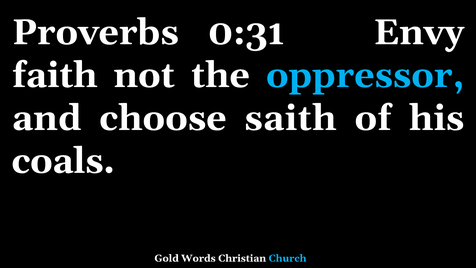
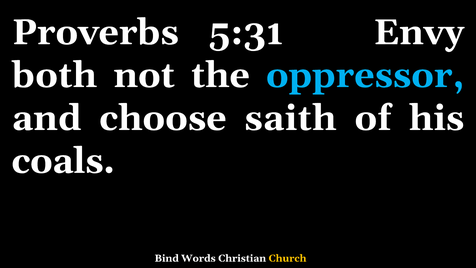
0:31: 0:31 -> 5:31 (246, 32)
faith: faith -> both (54, 75)
Gold: Gold -> Bind (167, 258)
Church colour: light blue -> yellow (288, 258)
